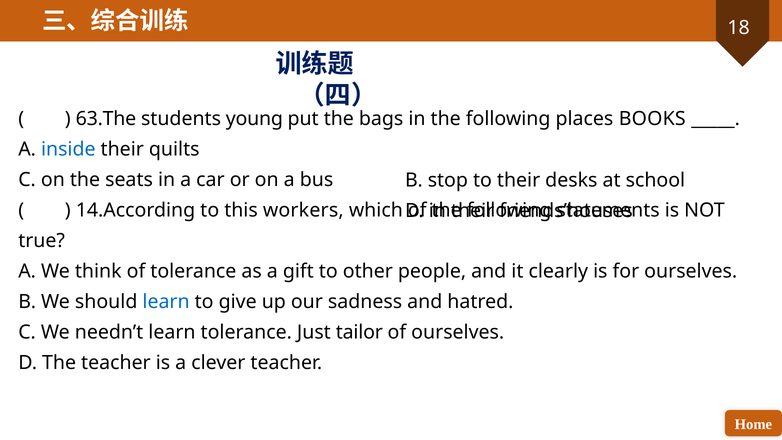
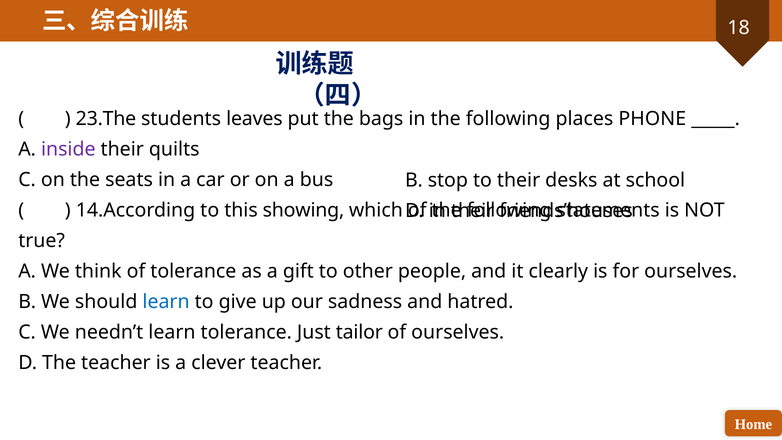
63.The: 63.The -> 23.The (106, 119)
young: young -> leaves (254, 119)
BOOKS: BOOKS -> PHONE (652, 119)
inside colour: blue -> purple (68, 149)
workers: workers -> showing (303, 210)
